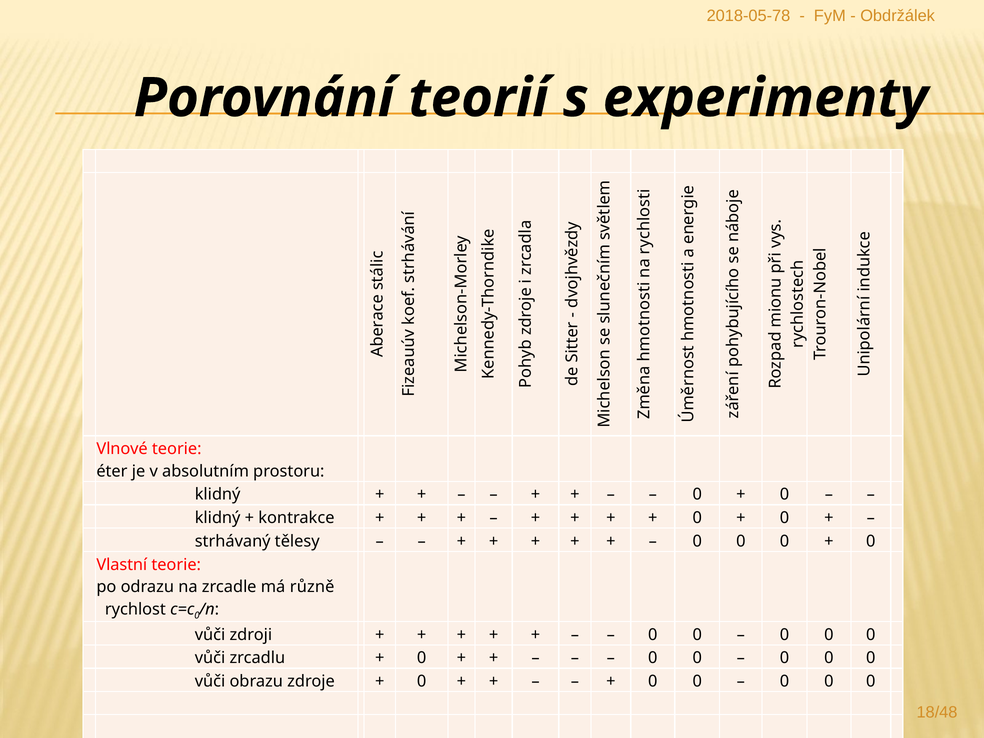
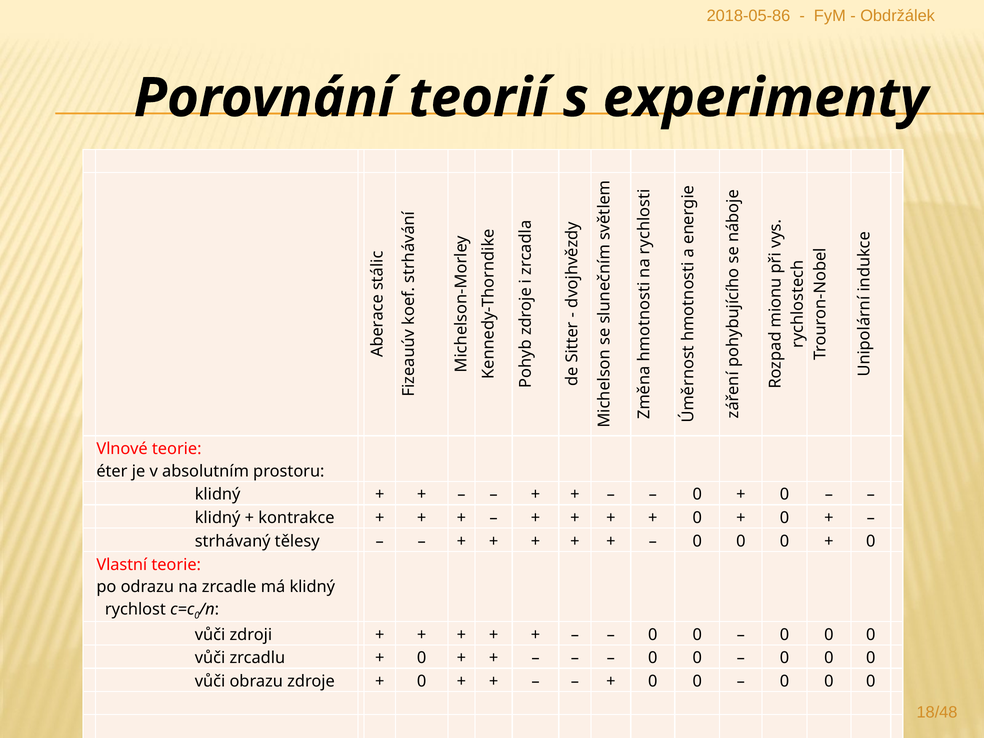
2018-05-78: 2018-05-78 -> 2018-05-86 (748, 16)
má různě: různě -> klidný (312, 587)
